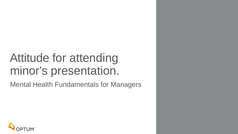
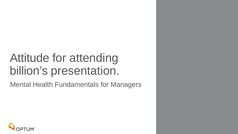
minor’s: minor’s -> billion’s (29, 71)
